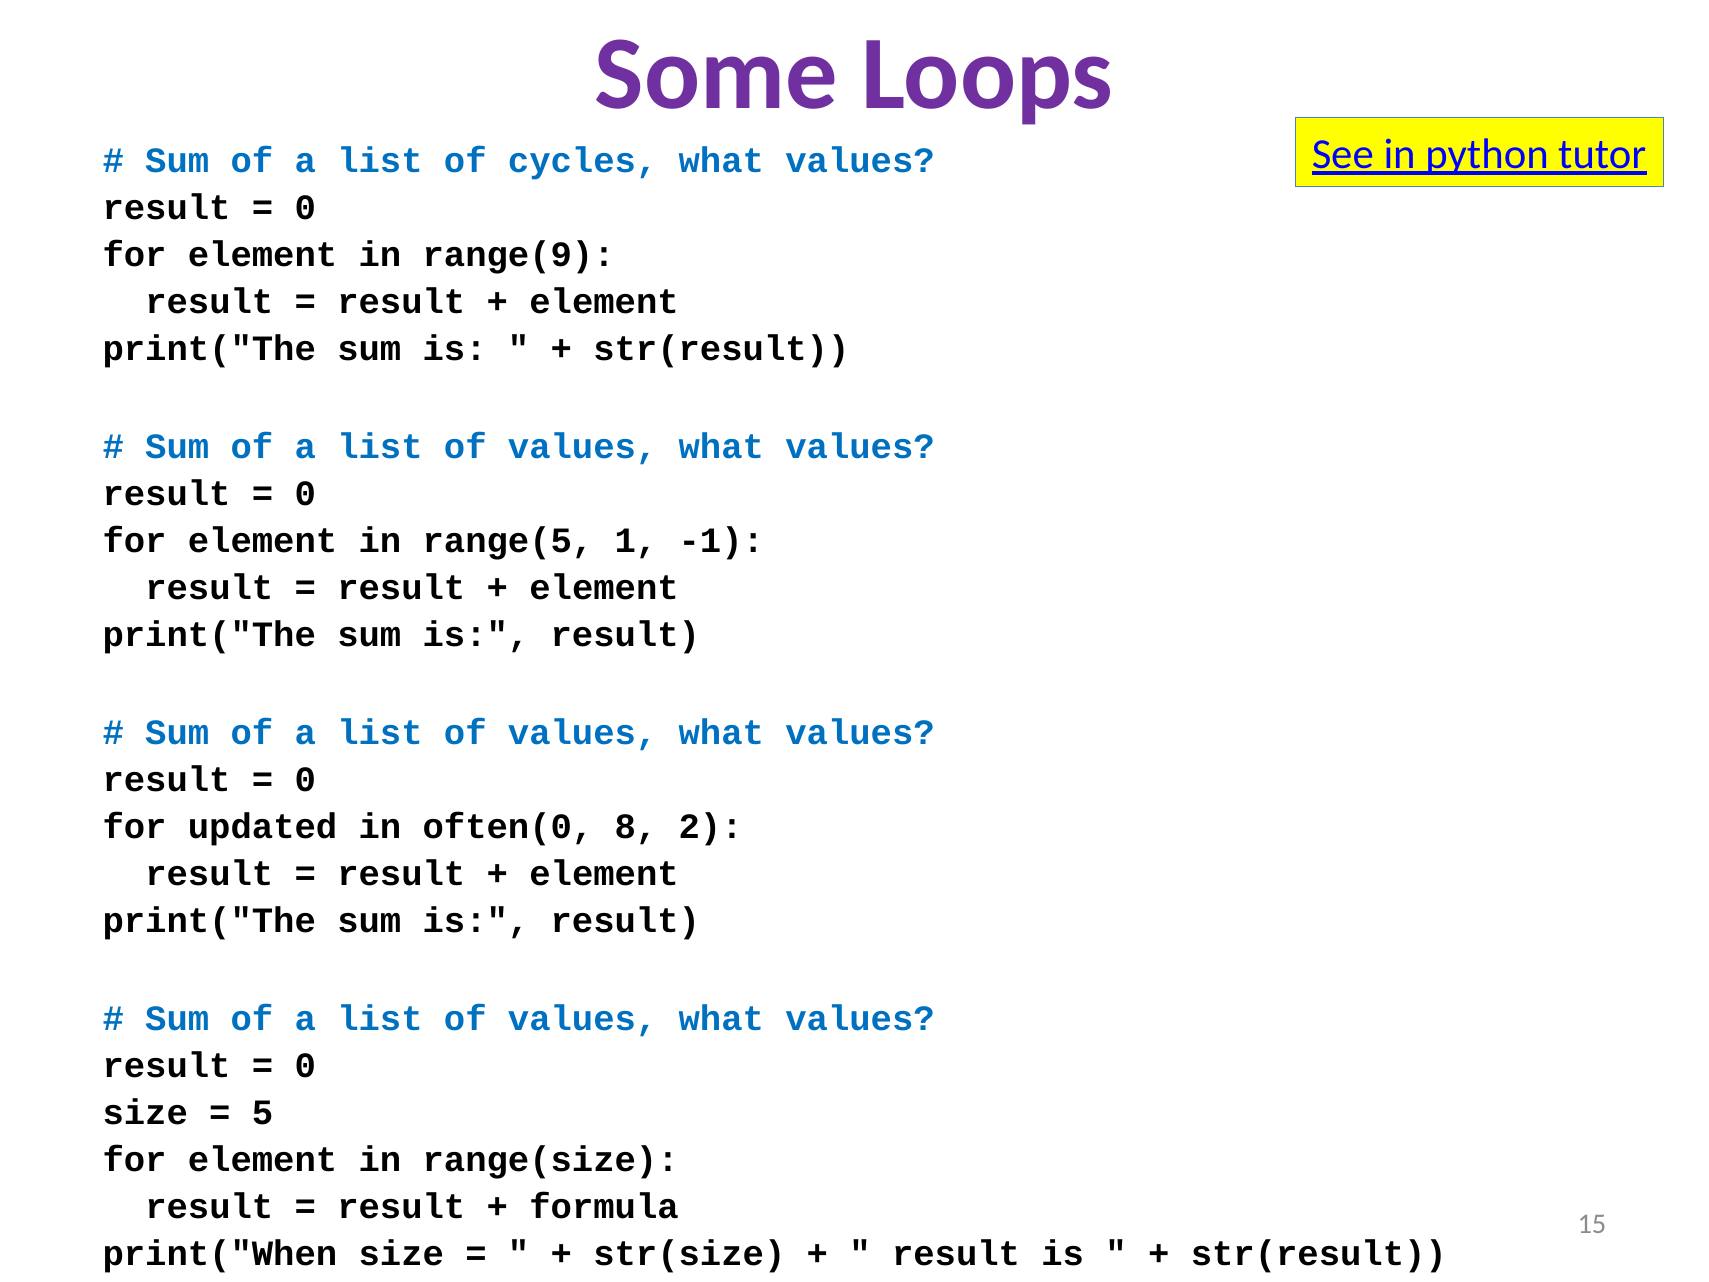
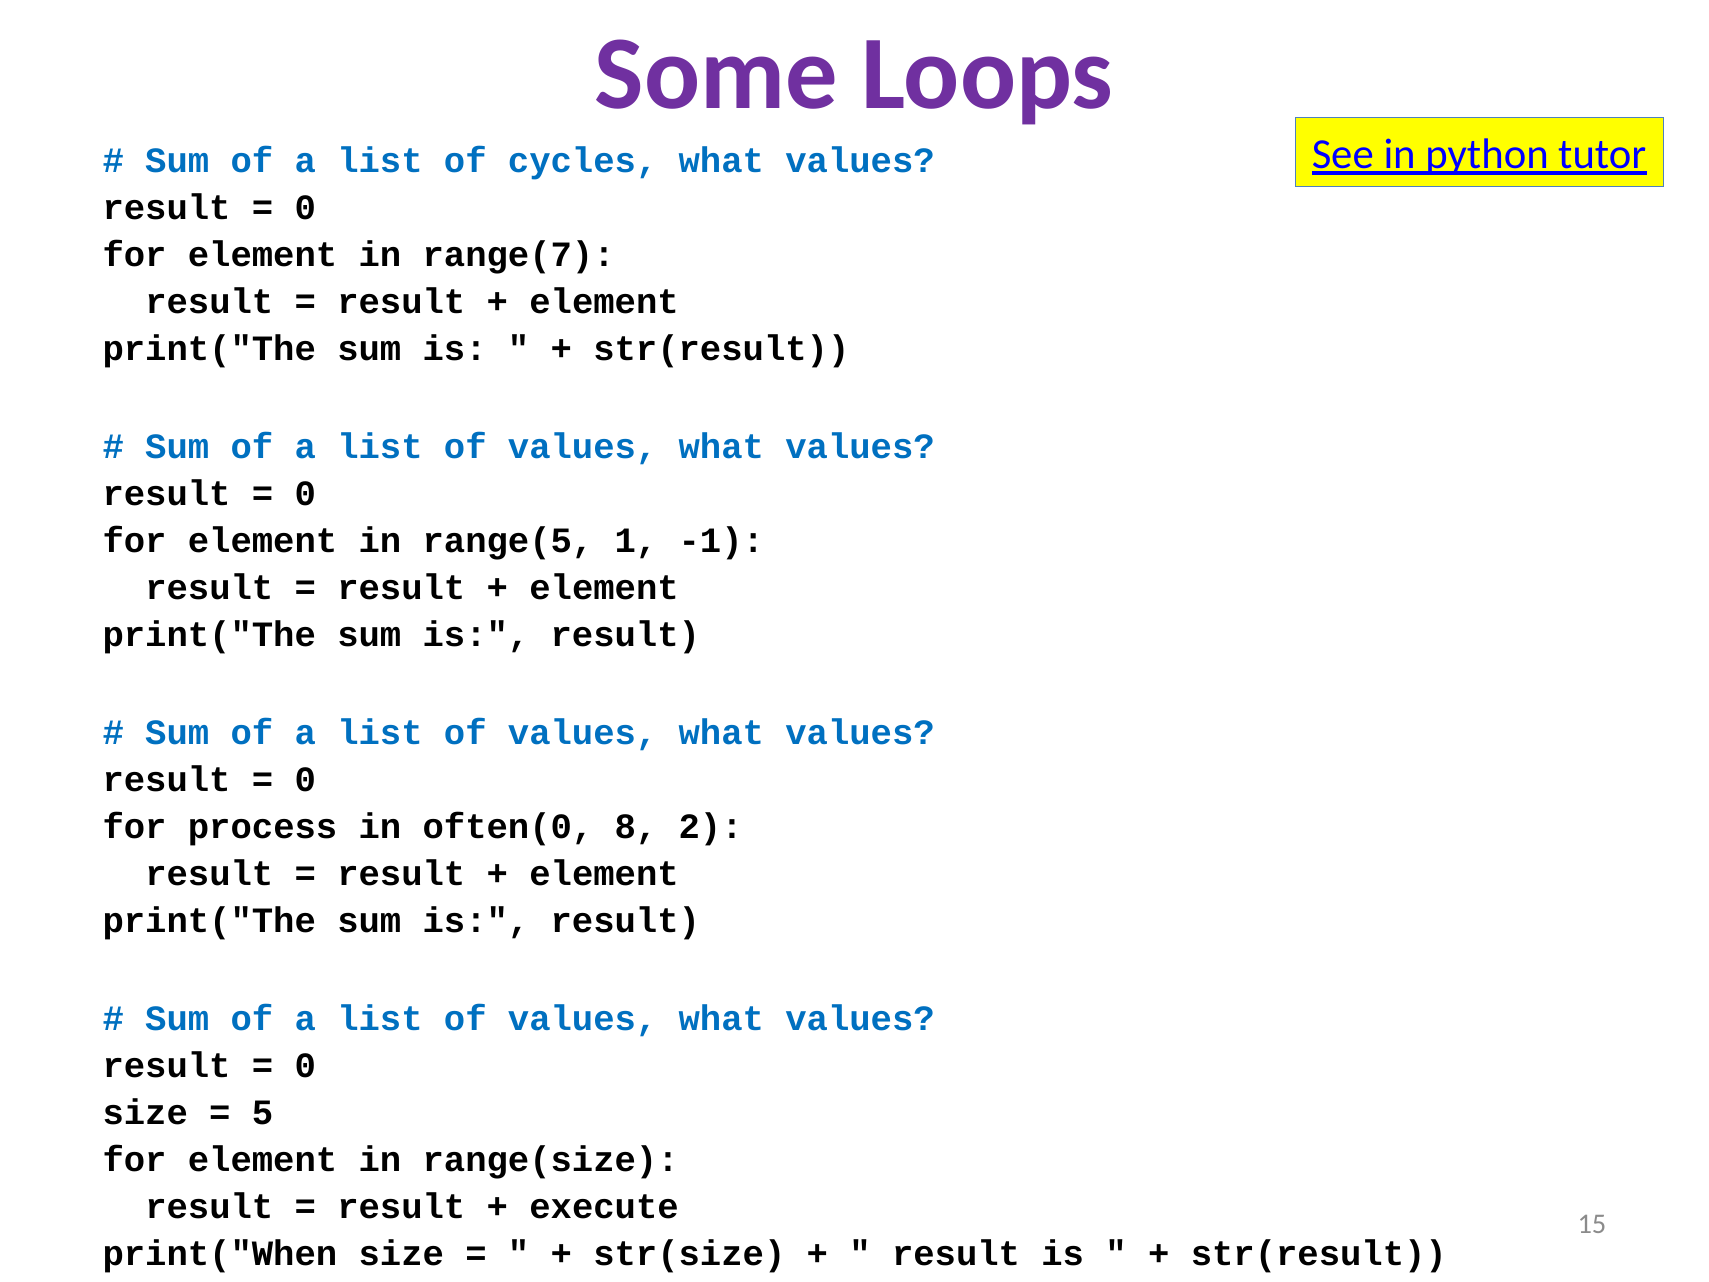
range(9: range(9 -> range(7 (519, 254)
updated: updated -> process (263, 827)
formula: formula -> execute (604, 1206)
